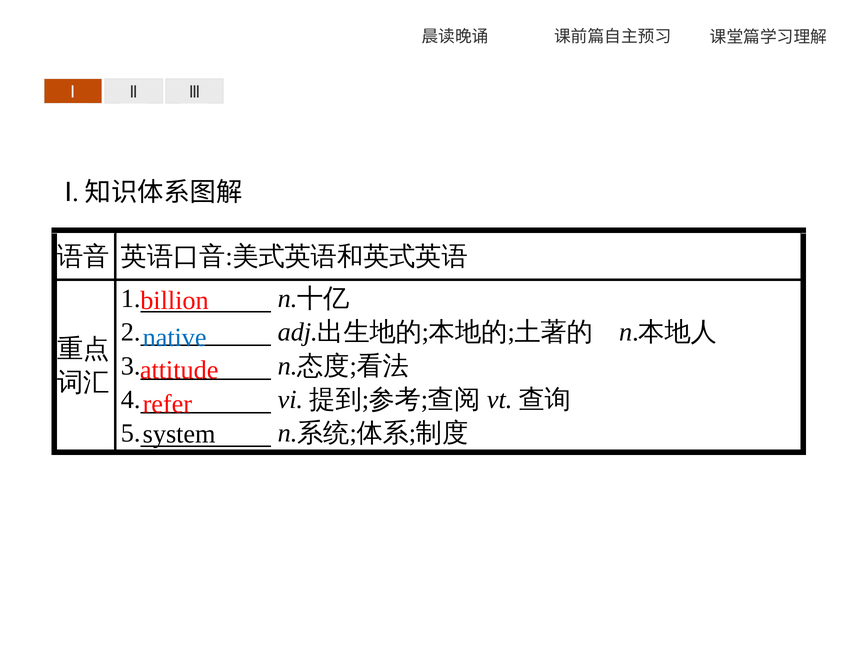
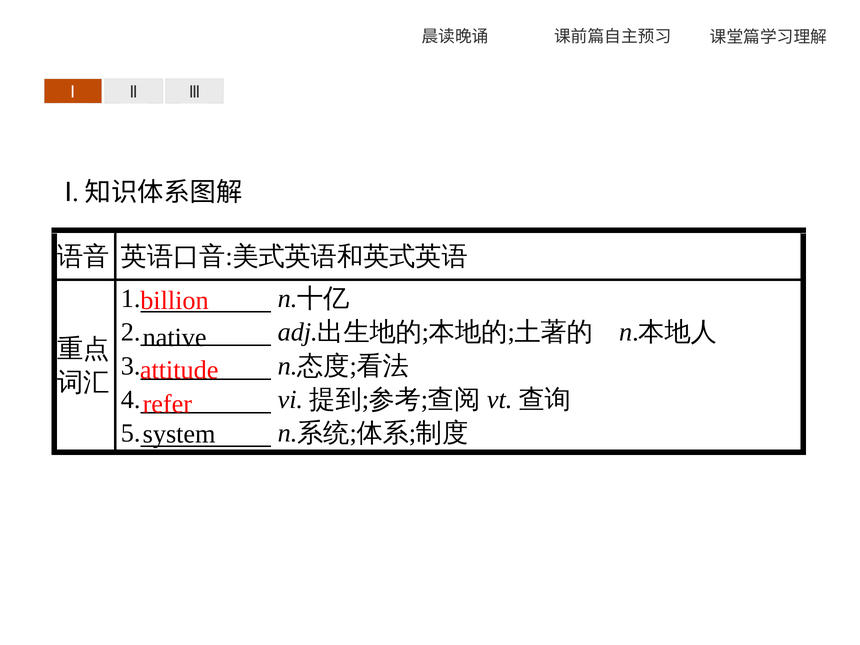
native colour: blue -> black (175, 338)
